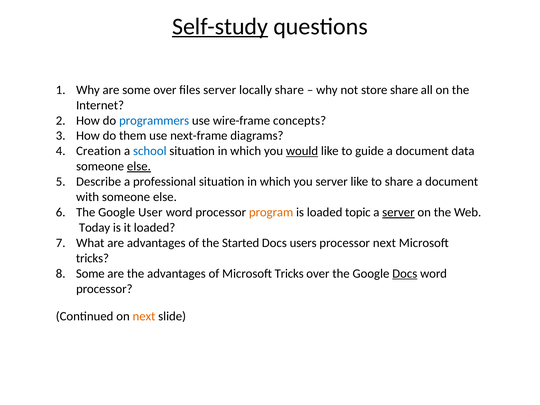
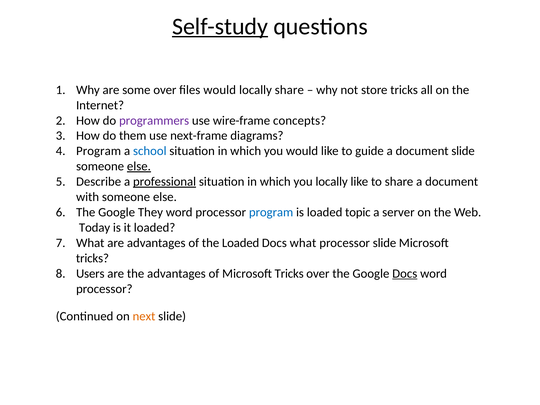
files server: server -> would (220, 90)
store share: share -> tricks (404, 90)
programmers colour: blue -> purple (154, 120)
Creation: Creation -> Program (99, 151)
would underline: present -> none (302, 151)
document data: data -> slide (463, 151)
professional underline: none -> present (165, 182)
you server: server -> locally (332, 182)
User: User -> They (150, 212)
program colour: orange -> blue (271, 212)
server underline: present -> none (398, 212)
the Started: Started -> Loaded (241, 243)
Docs users: users -> what (303, 243)
processor next: next -> slide (385, 243)
Some: Some -> Users (90, 274)
